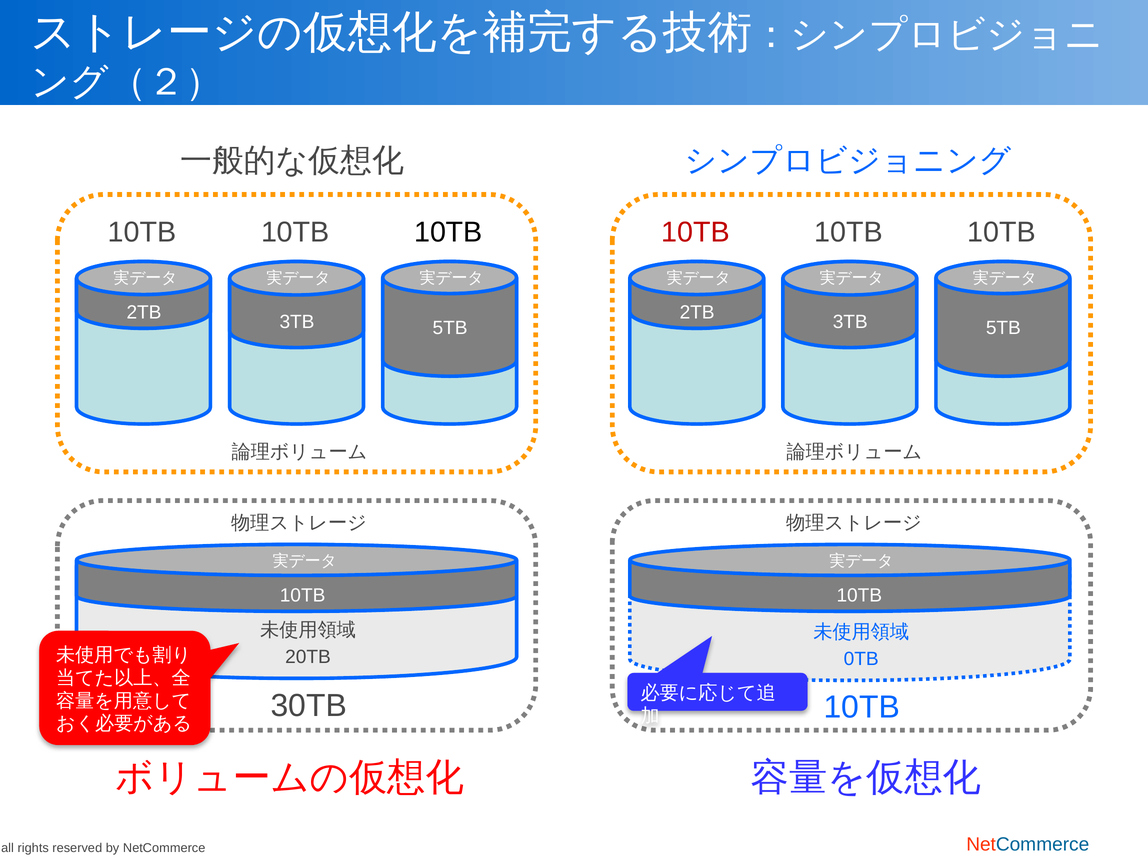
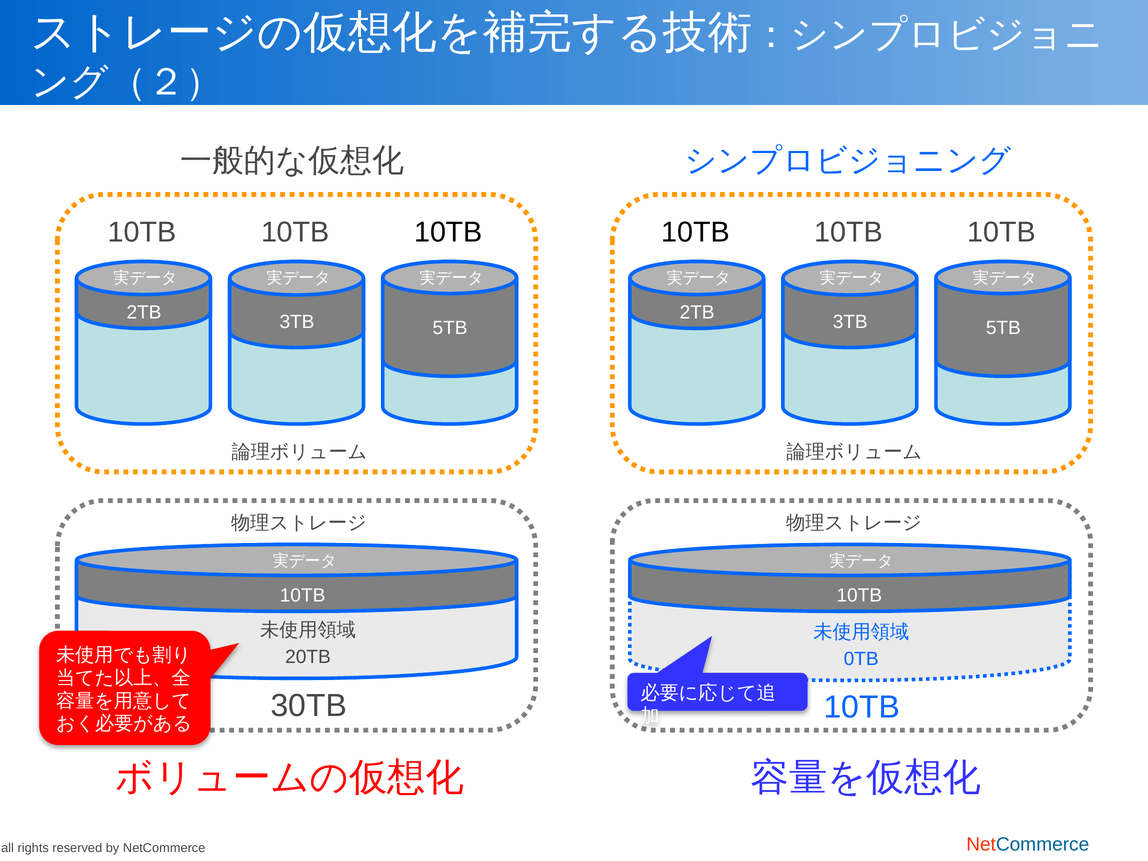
10TB colour: red -> black (696, 232)
